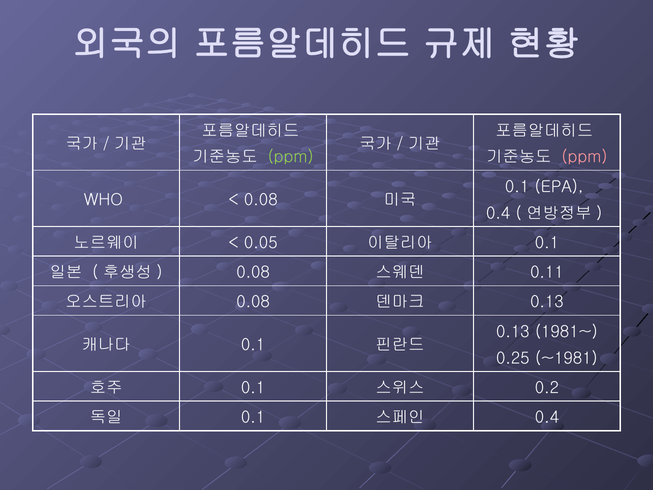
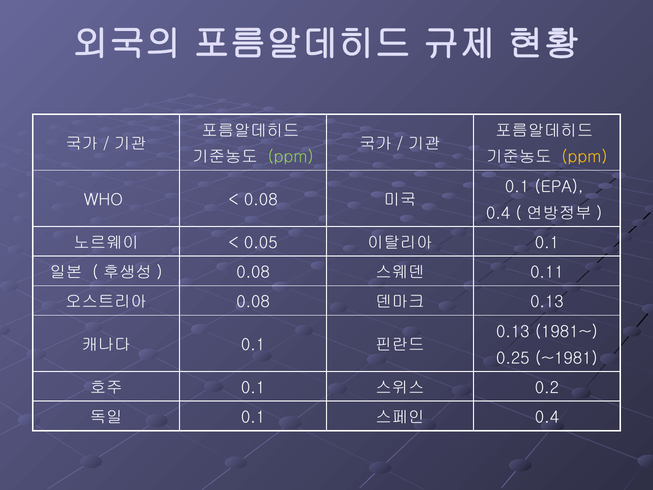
ppm colour: pink -> yellow (584, 157)
